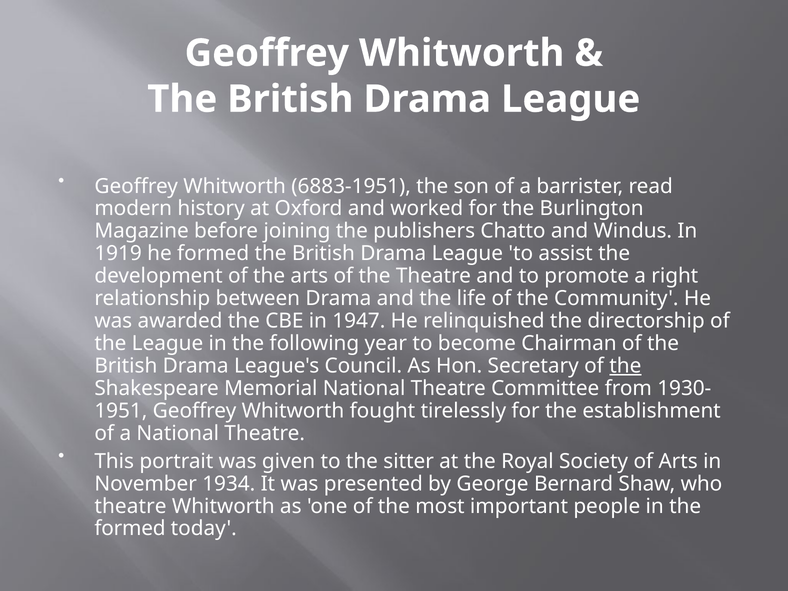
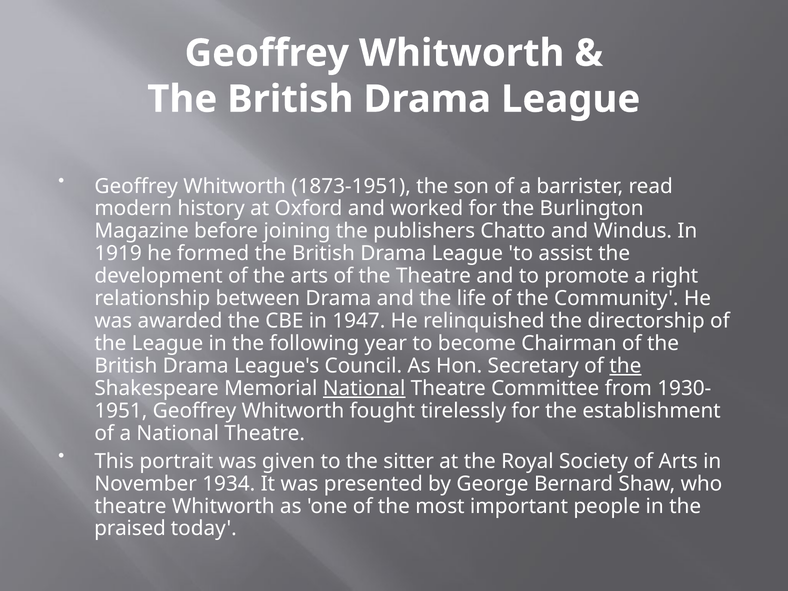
6883-1951: 6883-1951 -> 1873-1951 (351, 186)
National underline: none -> present (364, 388)
formed: formed -> praised (130, 529)
